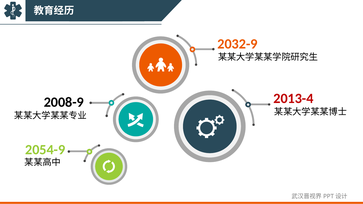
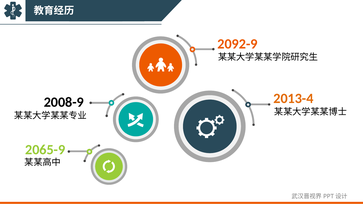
2032-9: 2032-9 -> 2092-9 (237, 44)
2013-4 colour: red -> orange (293, 98)
2054-9: 2054-9 -> 2065-9 (45, 150)
